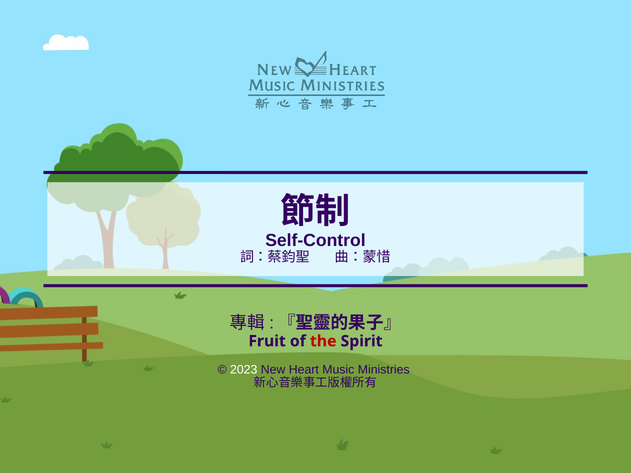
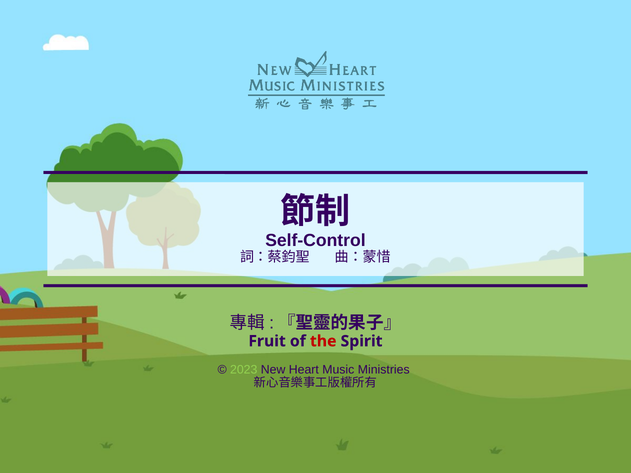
2023 colour: white -> light green (244, 370)
